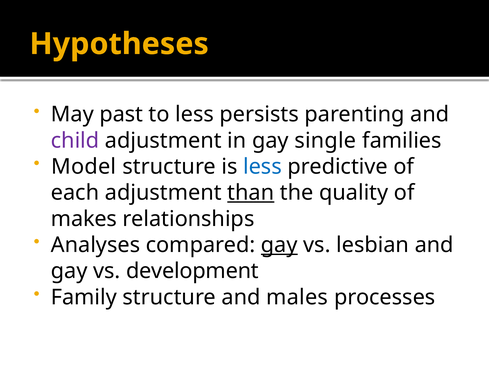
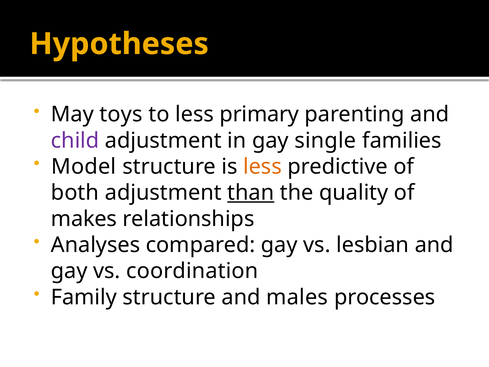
past: past -> toys (121, 114)
persists: persists -> primary (259, 114)
less colour: blue -> orange (262, 167)
each: each -> both (75, 193)
gay underline: present -> none (279, 245)
development: development -> coordination (192, 271)
